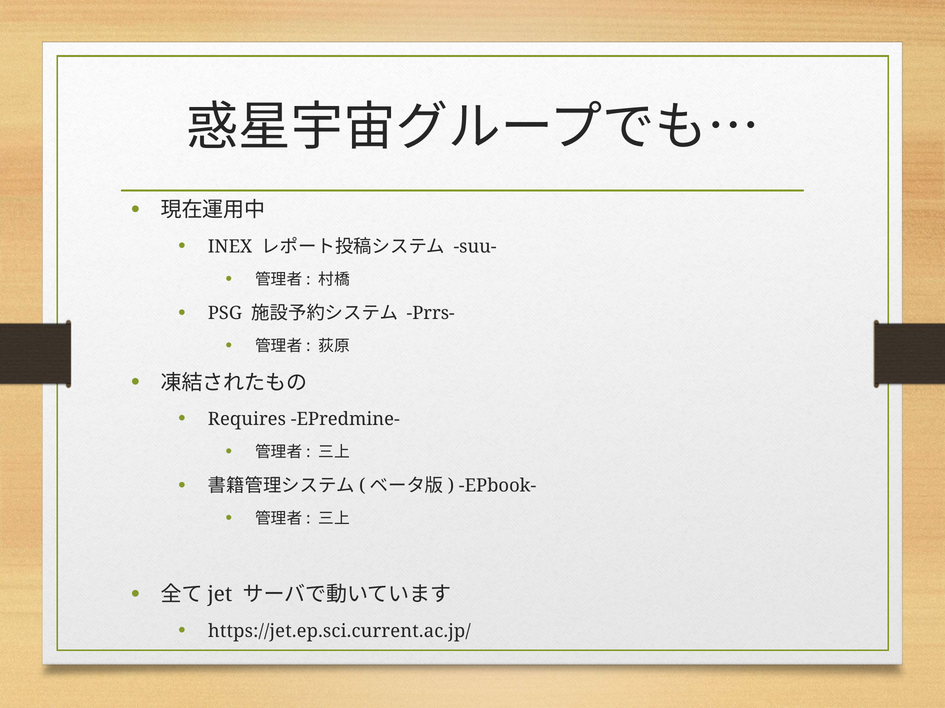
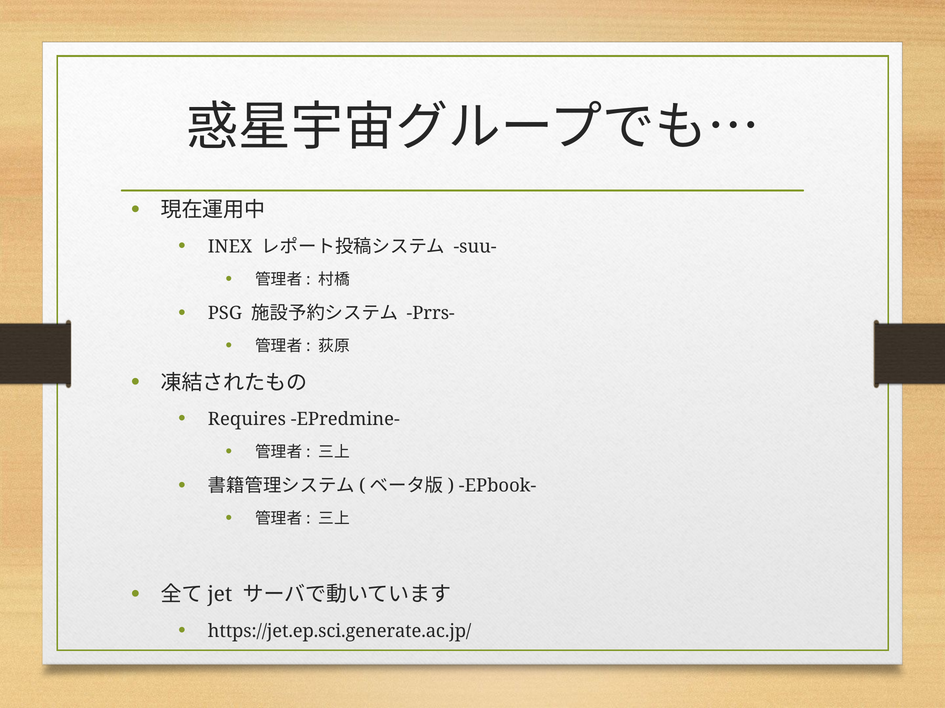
https://jet.ep.sci.current.ac.jp/: https://jet.ep.sci.current.ac.jp/ -> https://jet.ep.sci.generate.ac.jp/ (340, 632)
